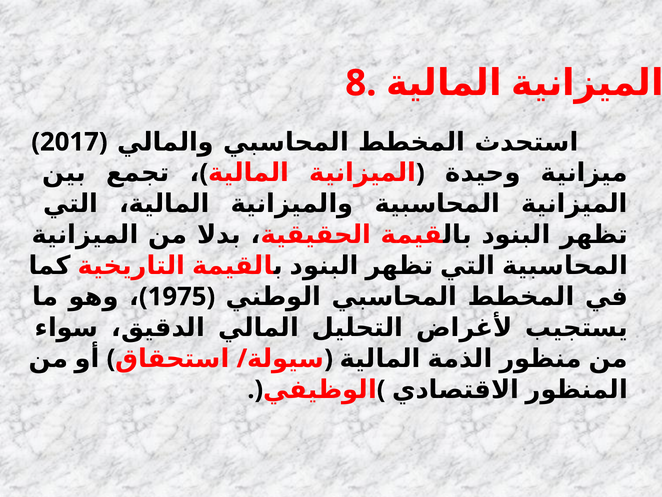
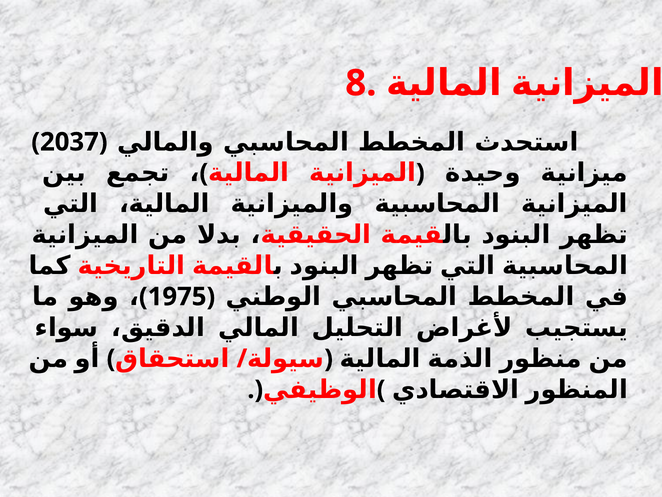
2017: 2017 -> 2037 (69, 142)
